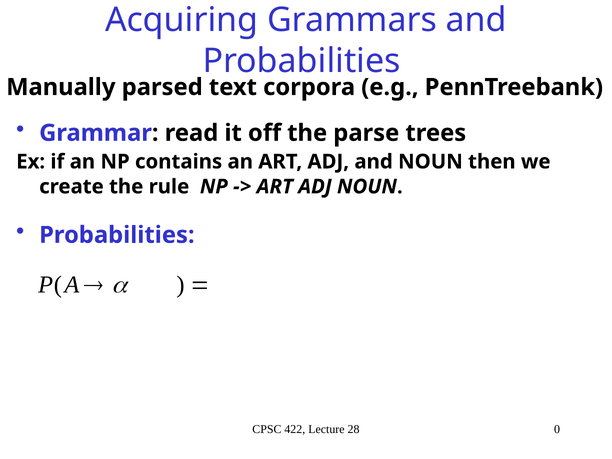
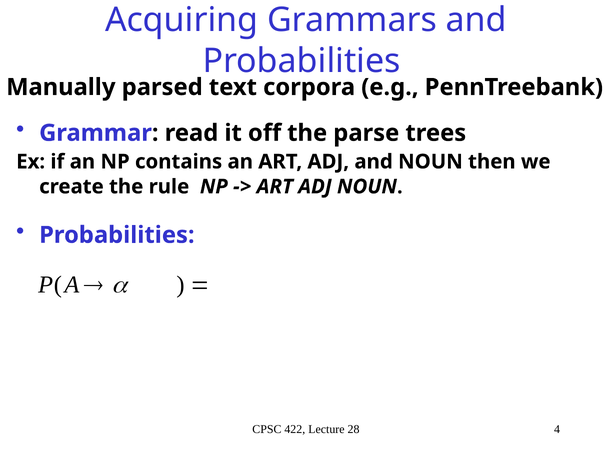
0: 0 -> 4 (557, 429)
